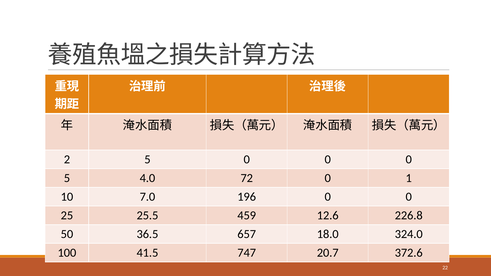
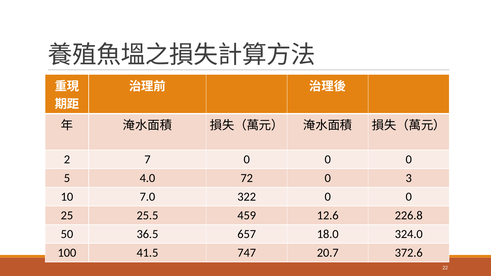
2 5: 5 -> 7 (147, 160)
1: 1 -> 3 (409, 178)
196: 196 -> 322 (247, 197)
